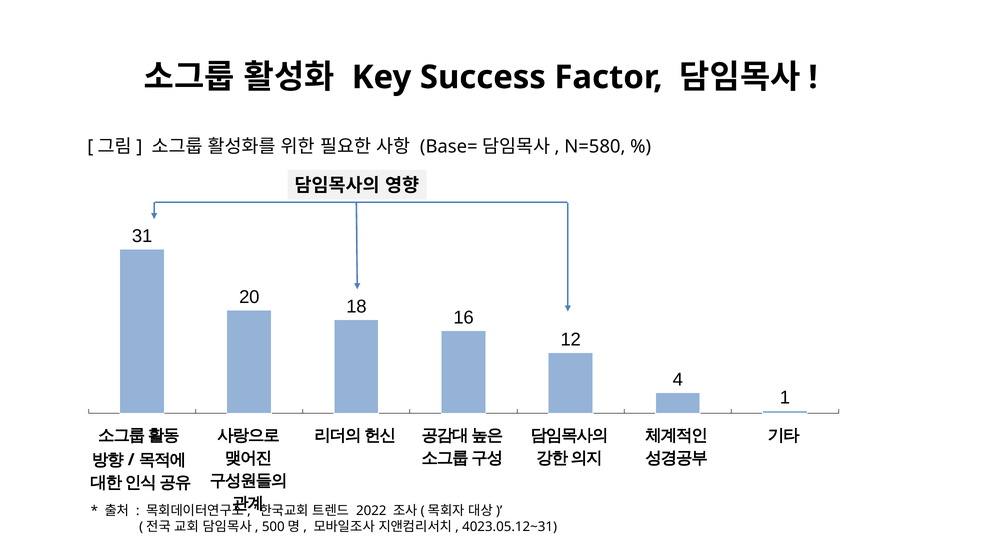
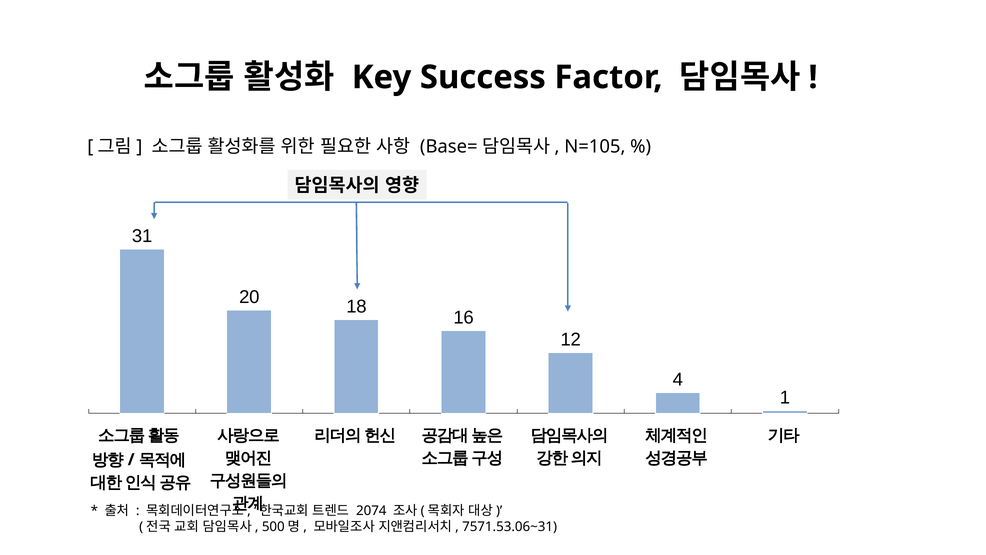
N=580: N=580 -> N=105 (595, 147)
2022: 2022 -> 2074 (371, 510)
4023.05.12~31: 4023.05.12~31 -> 7571.53.06~31 (510, 526)
